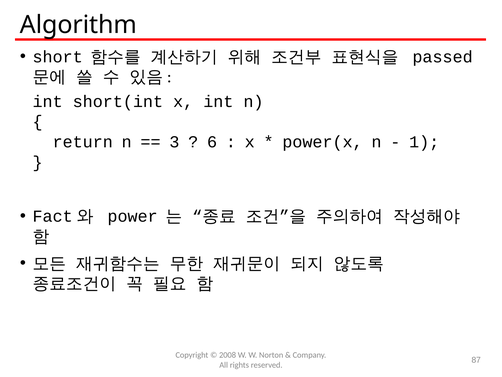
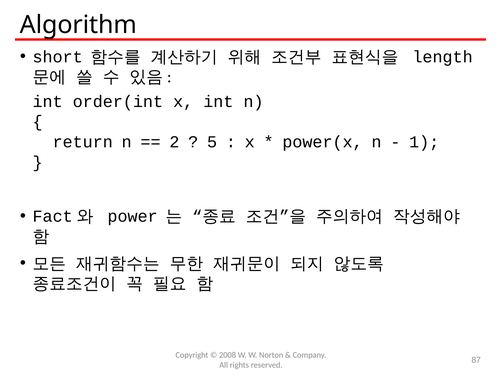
passed: passed -> length (443, 57)
short(int: short(int -> order(int (118, 101)
3: 3 -> 2 (174, 142)
6: 6 -> 5 (212, 142)
